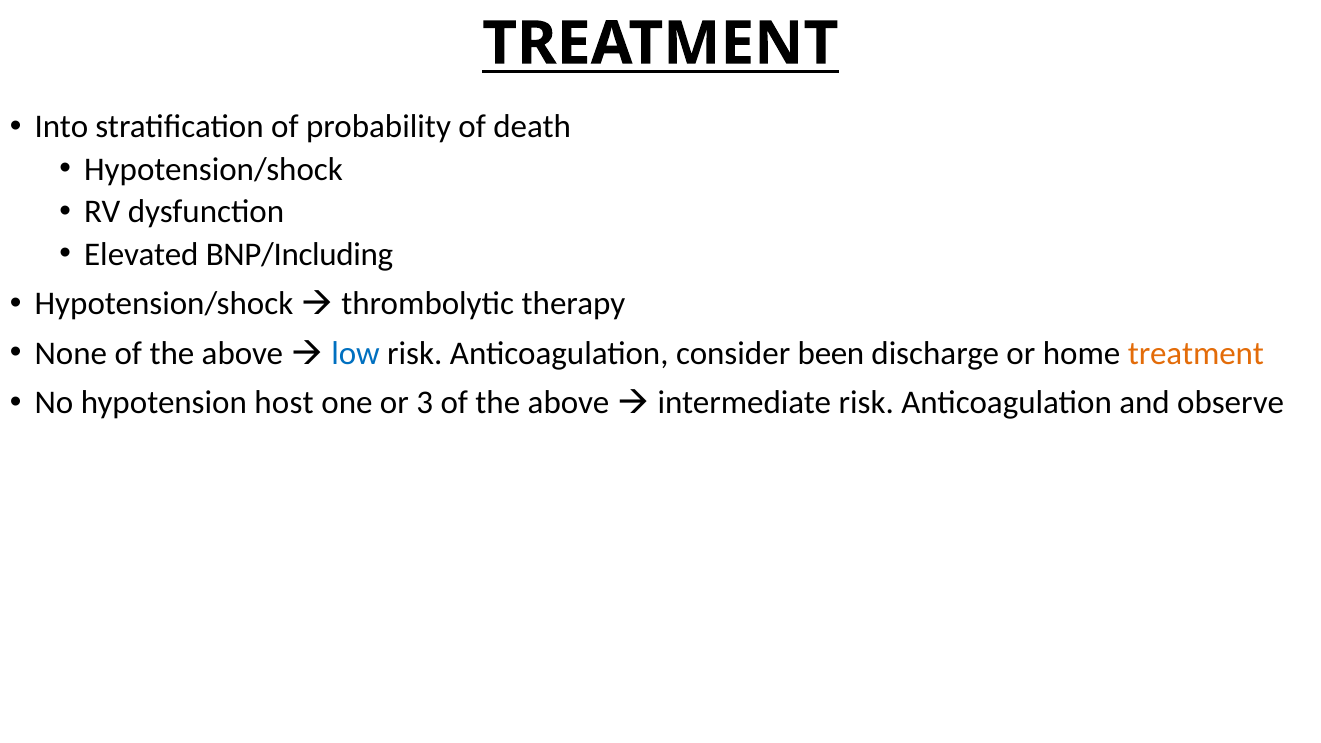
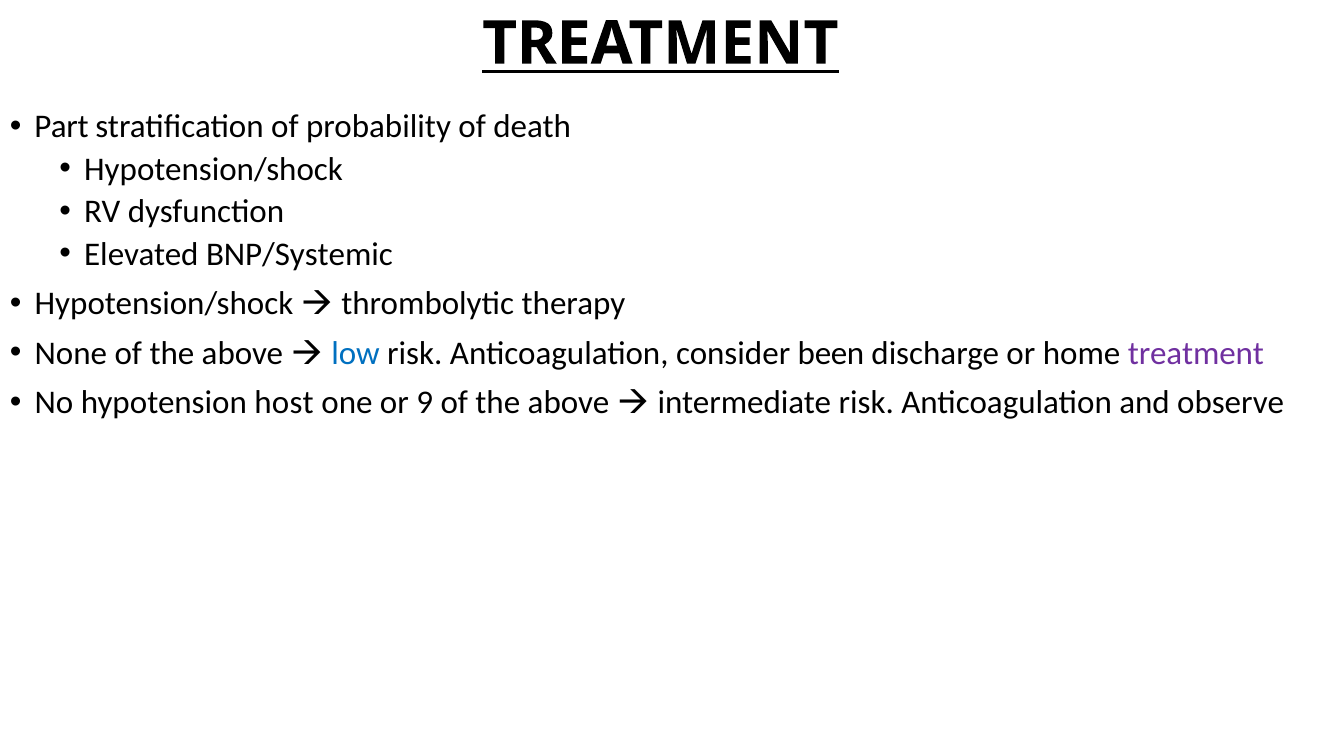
Into: Into -> Part (61, 127)
BNP/Including: BNP/Including -> BNP/Systemic (299, 254)
treatment colour: orange -> purple (1196, 353)
3: 3 -> 9 (425, 403)
